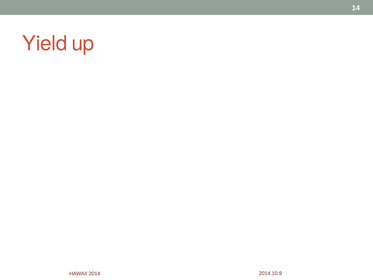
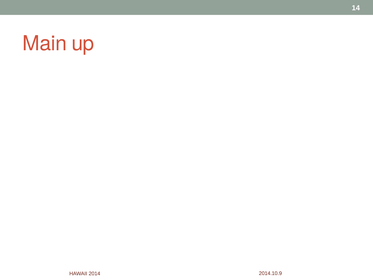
Yield: Yield -> Main (45, 43)
